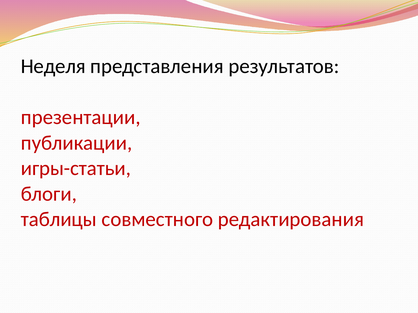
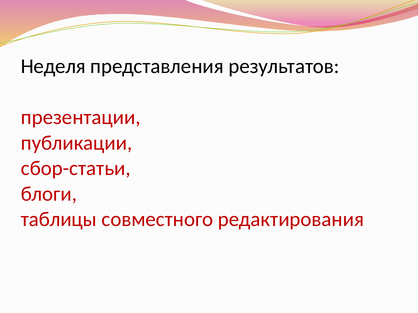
игры-статьи: игры-статьи -> сбор-статьи (76, 169)
